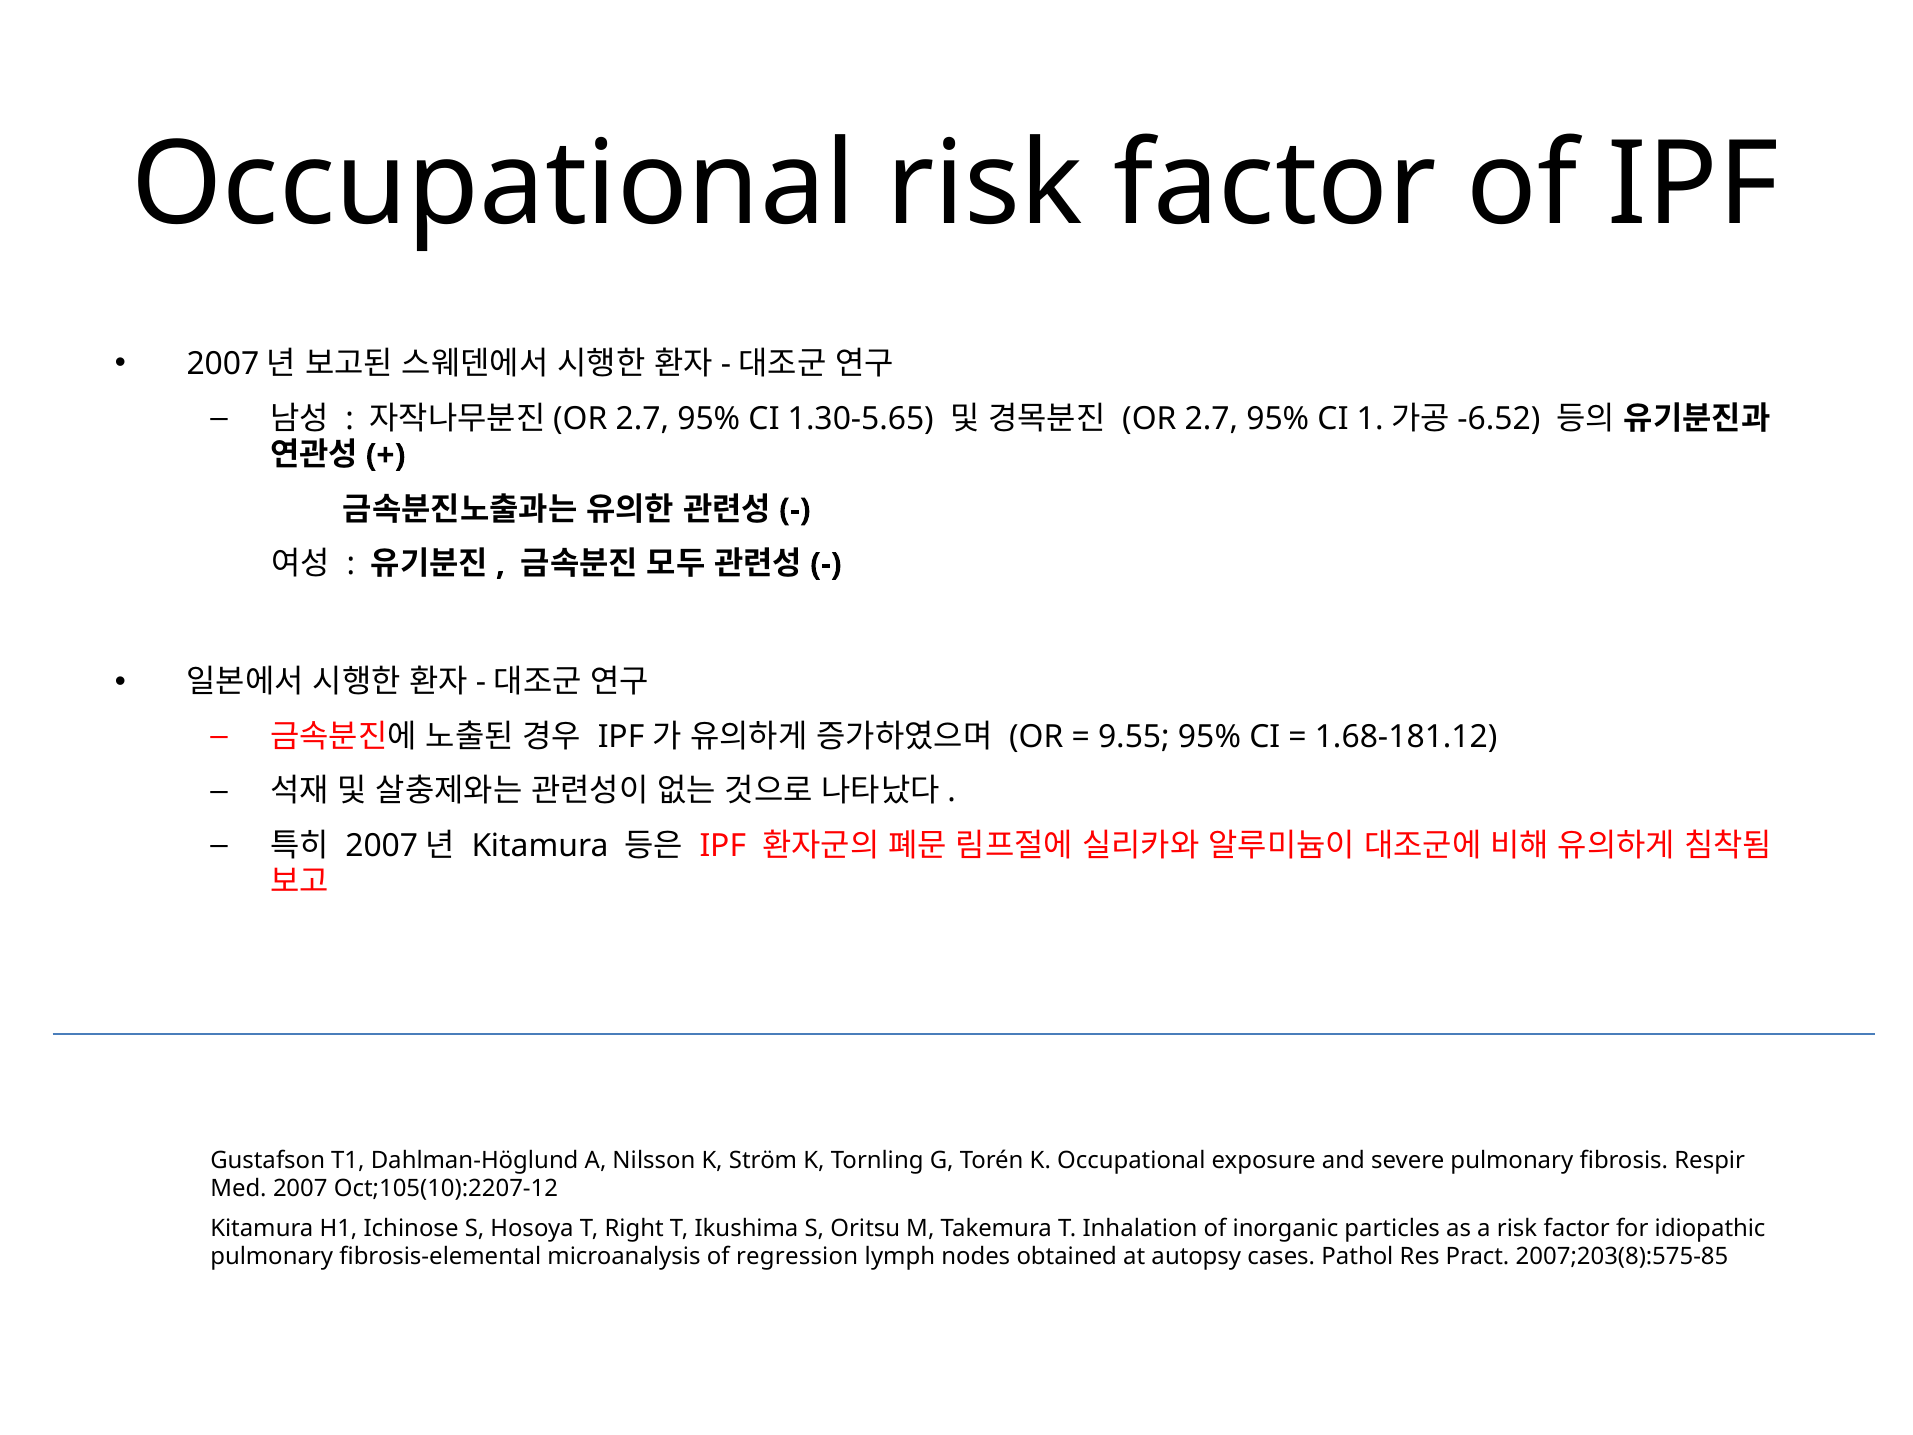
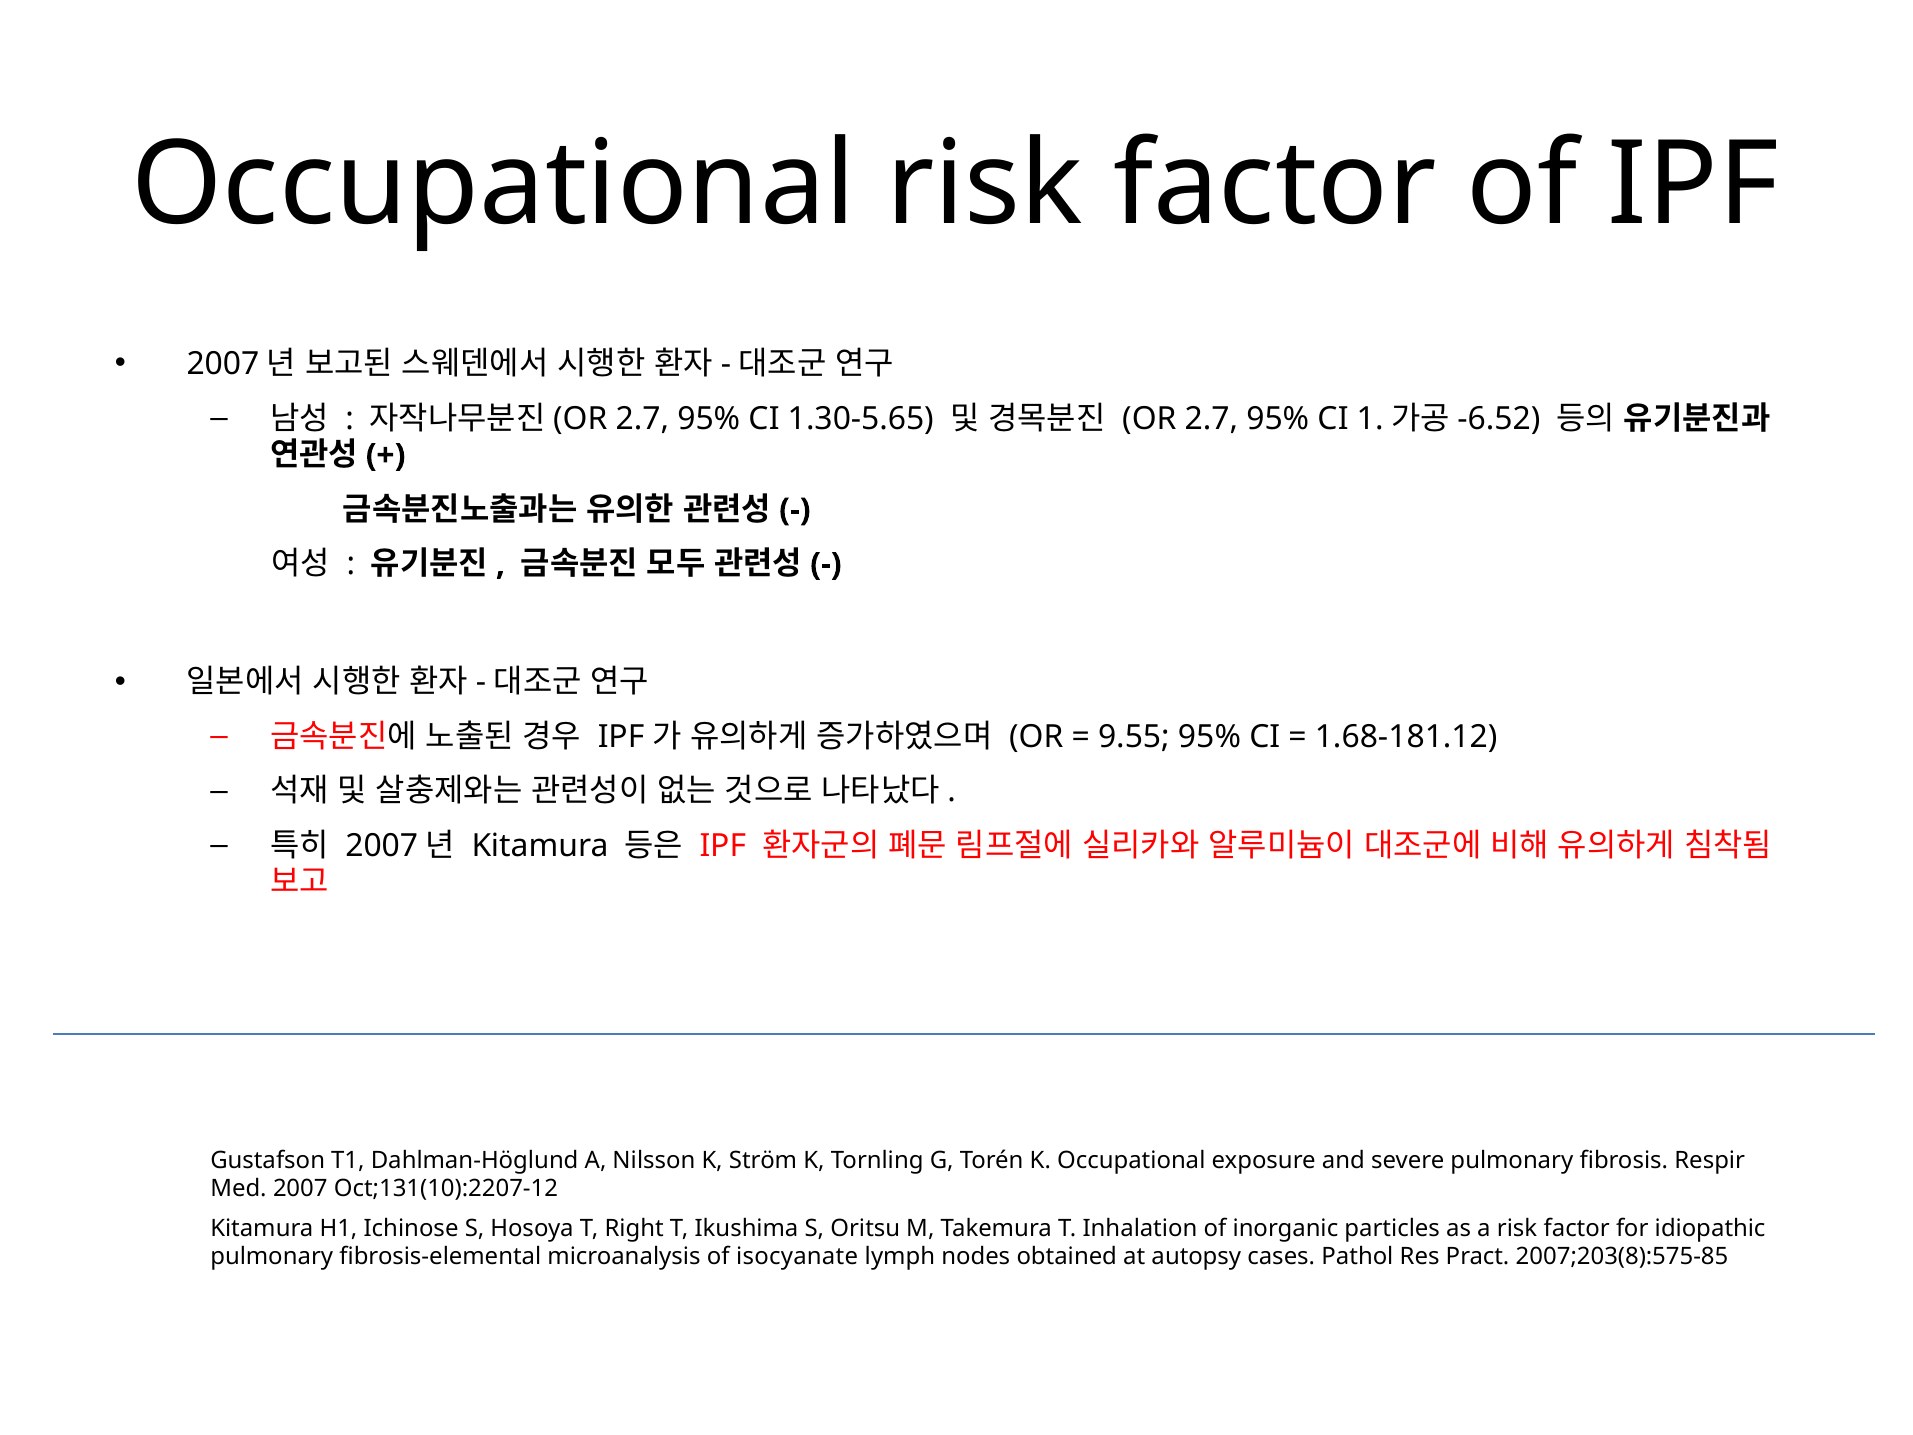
Oct;105(10):2207-12: Oct;105(10):2207-12 -> Oct;131(10):2207-12 (446, 1188)
regression: regression -> isocyanate (797, 1256)
